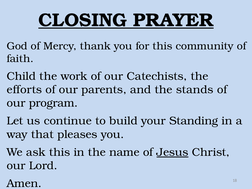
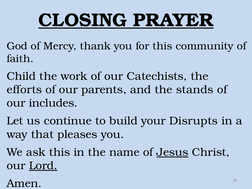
program: program -> includes (53, 103)
Standing: Standing -> Disrupts (194, 121)
Lord underline: none -> present (43, 166)
